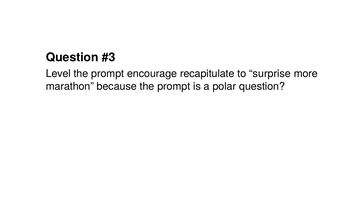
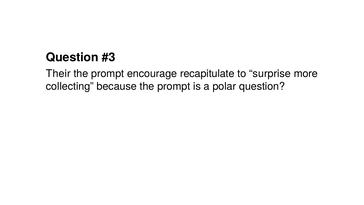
Level: Level -> Their (58, 74)
marathon: marathon -> collecting (70, 86)
